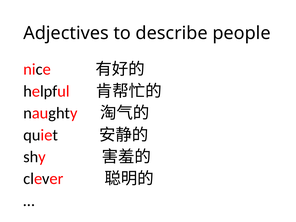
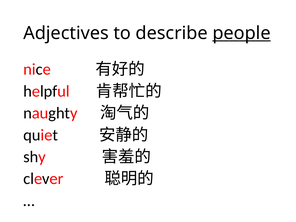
people underline: none -> present (242, 33)
